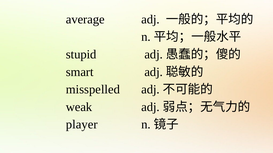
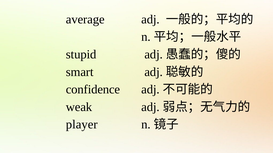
misspelled: misspelled -> confidence (93, 90)
